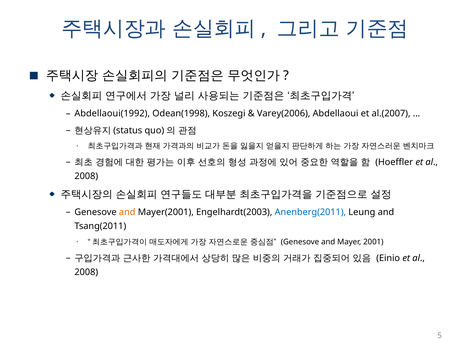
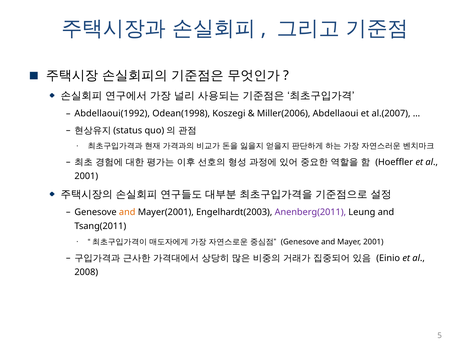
Varey(2006: Varey(2006 -> Miller(2006 (284, 114)
2008: 2008 -> 2001 (86, 177)
Anenberg(2011 colour: blue -> purple (310, 212)
